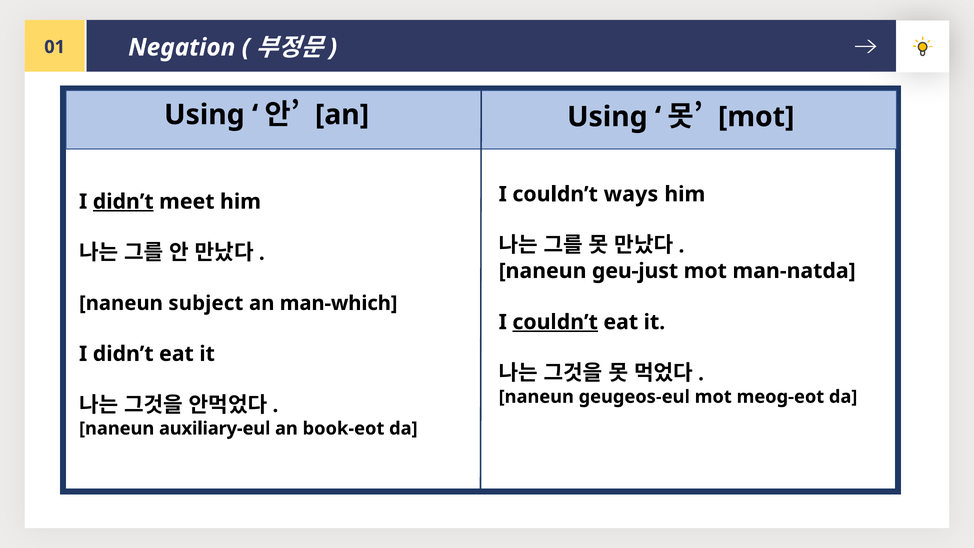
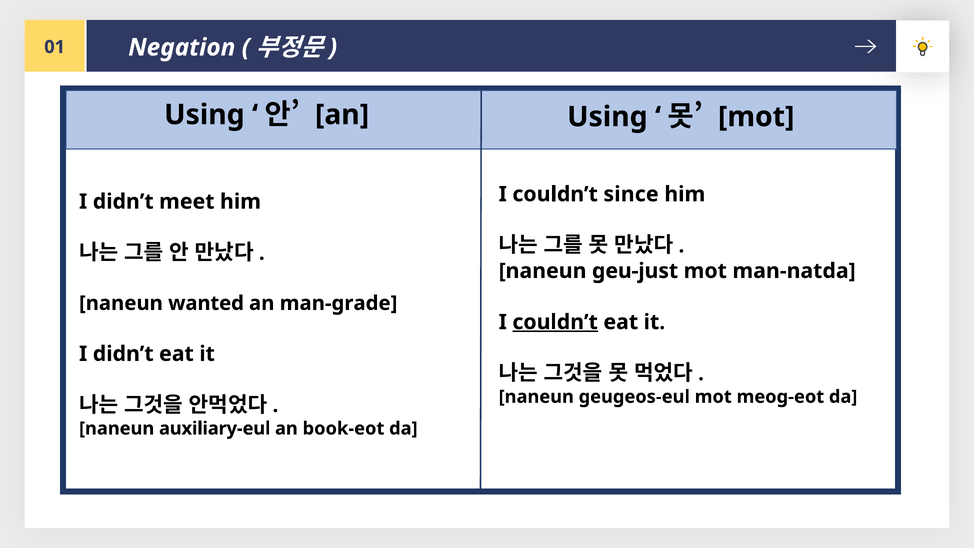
ways: ways -> since (631, 194)
didn’t underline: present -> none (123, 202)
subject: subject -> wanted (206, 303)
man-which: man-which -> man-grade (339, 303)
